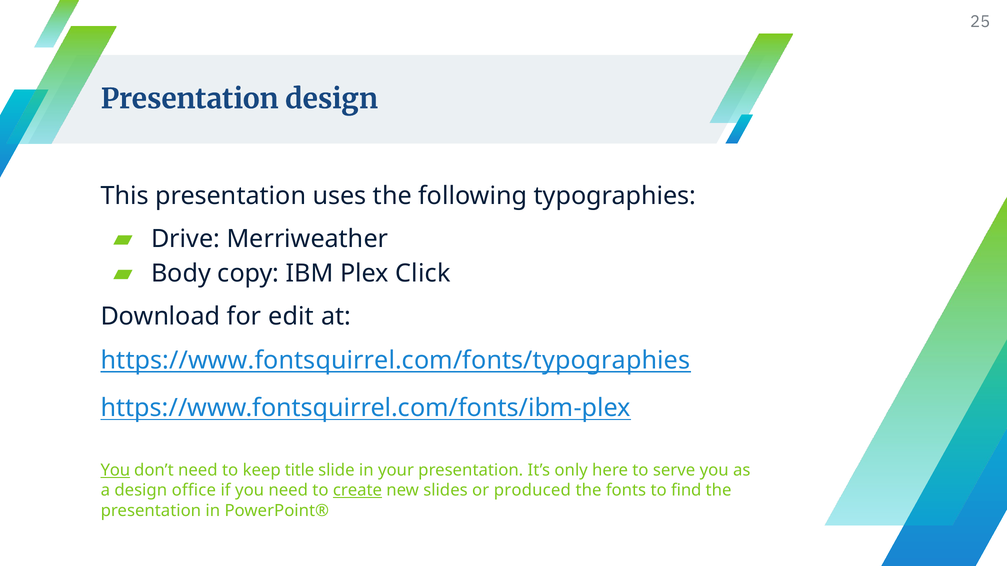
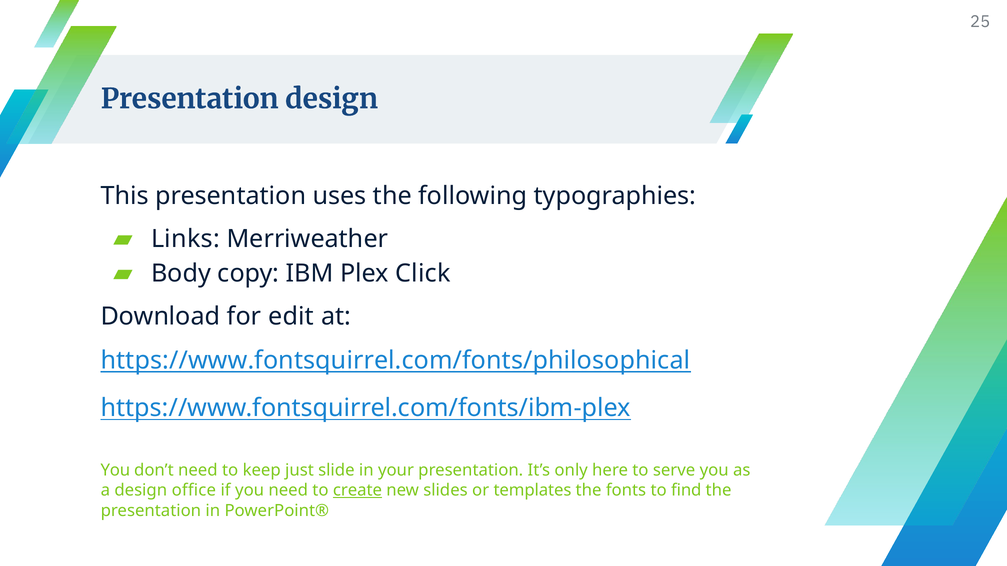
Drive: Drive -> Links (185, 239)
https://www.fontsquirrel.com/fonts/typographies: https://www.fontsquirrel.com/fonts/typographies -> https://www.fontsquirrel.com/fonts/philosophical (395, 361)
You underline: present -> none (115, 471)
title: title -> just (299, 471)
produced: produced -> templates (532, 491)
